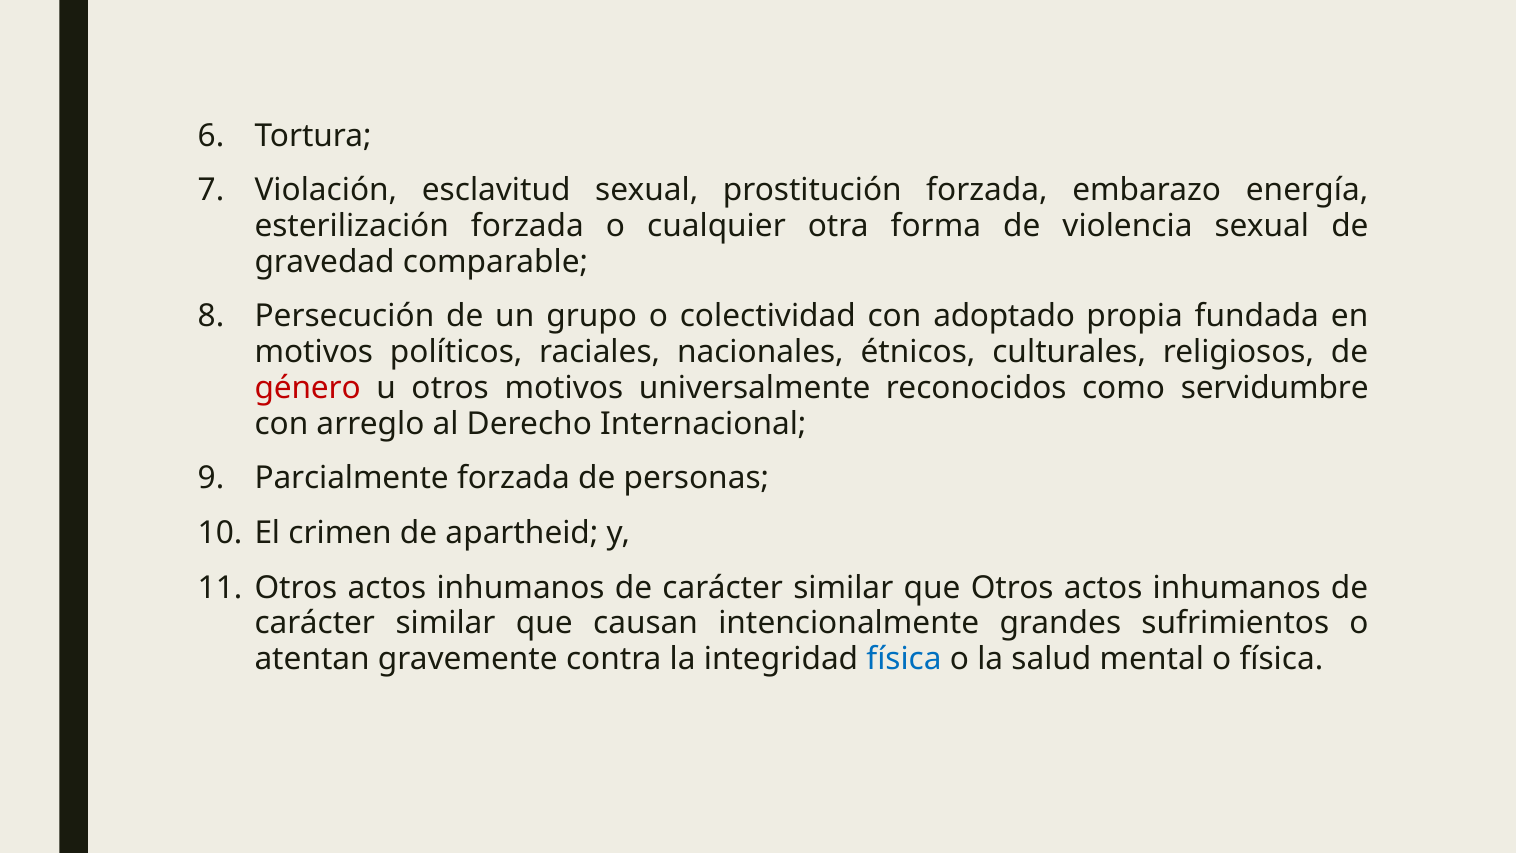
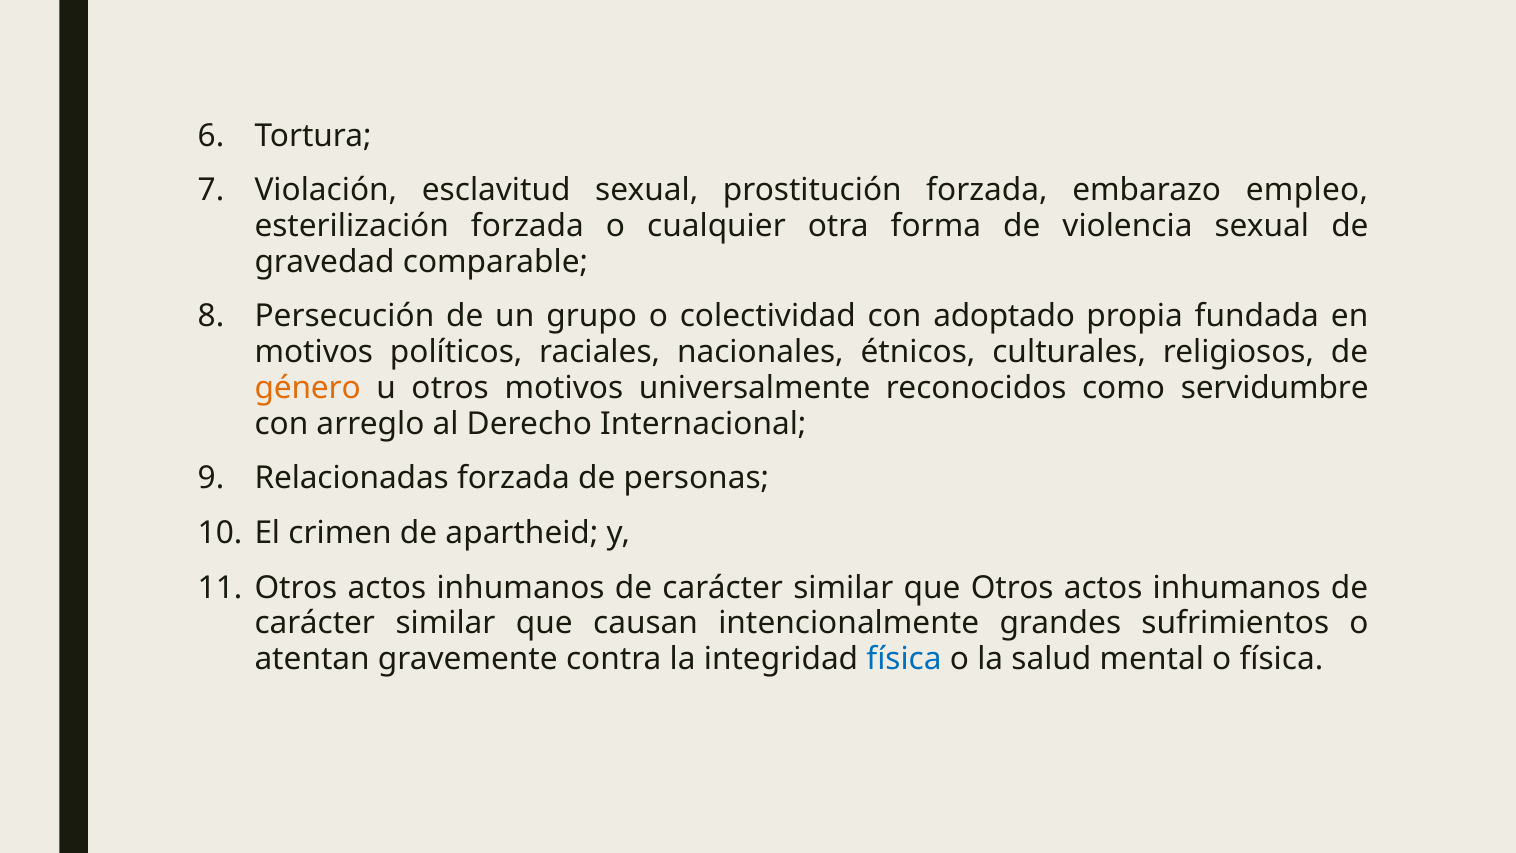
energía: energía -> empleo (1307, 190)
género colour: red -> orange (308, 388)
Parcialmente: Parcialmente -> Relacionadas (352, 478)
